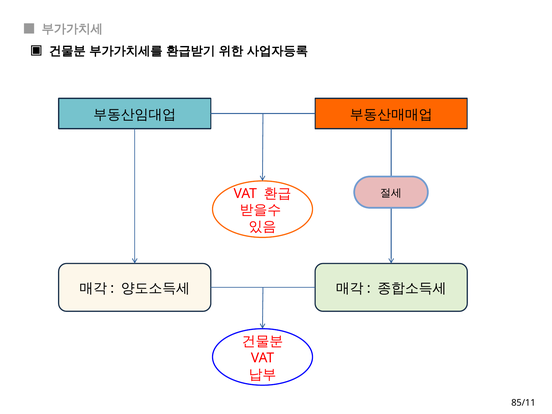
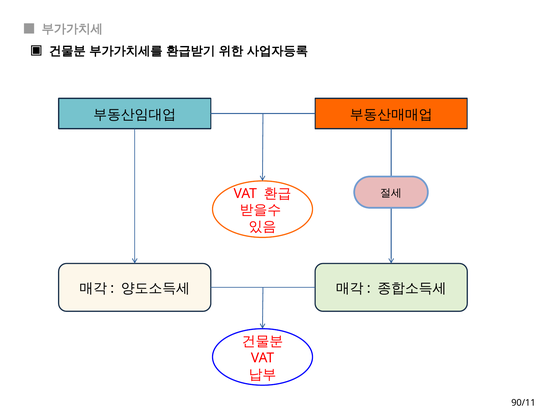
85/11: 85/11 -> 90/11 (523, 403)
